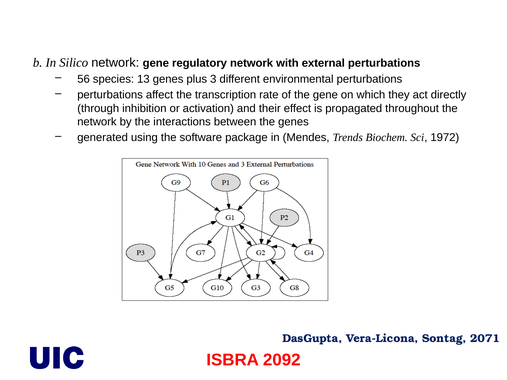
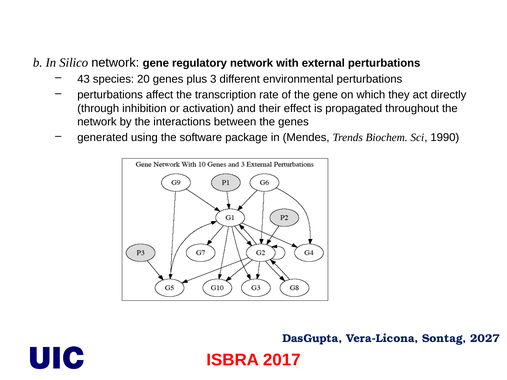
56: 56 -> 43 (84, 79)
13: 13 -> 20 (143, 79)
1972: 1972 -> 1990 (445, 138)
2071: 2071 -> 2027 (485, 339)
2092: 2092 -> 2017 (282, 360)
